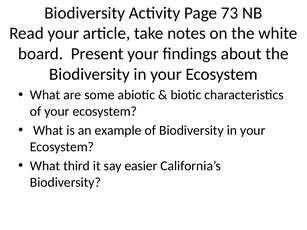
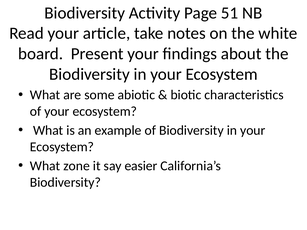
73: 73 -> 51 (230, 13)
third: third -> zone (77, 166)
